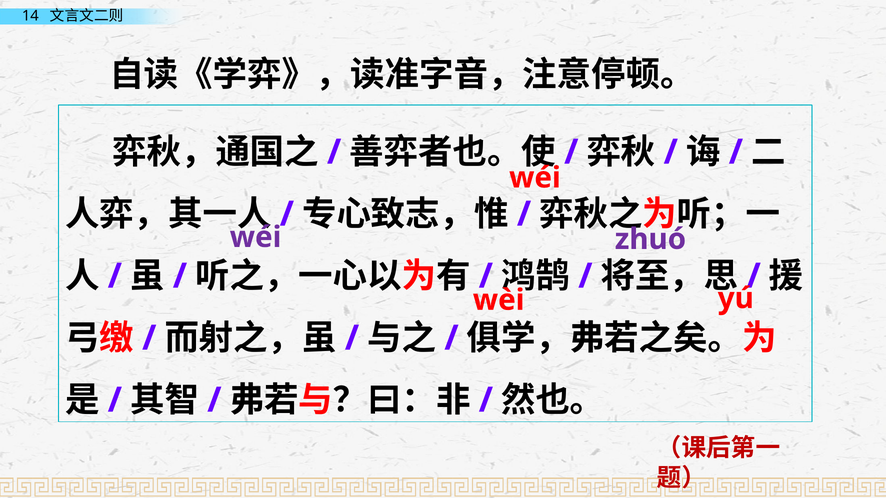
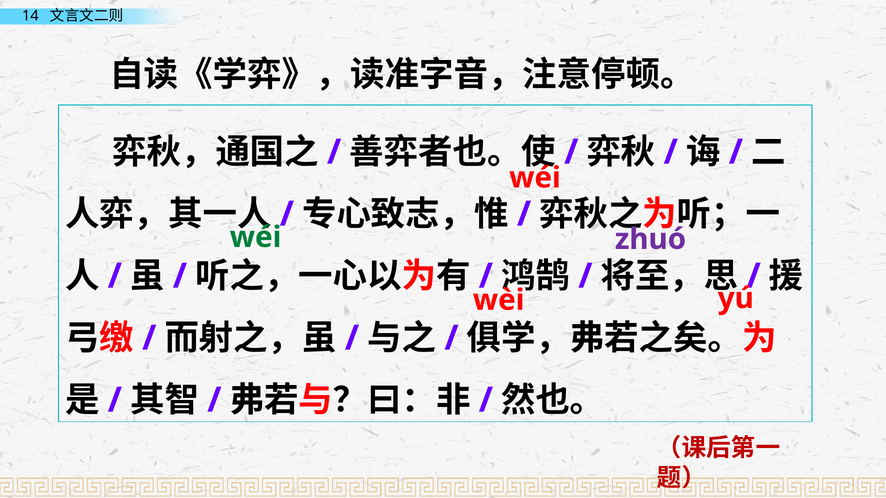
wéi colour: purple -> green (256, 237)
